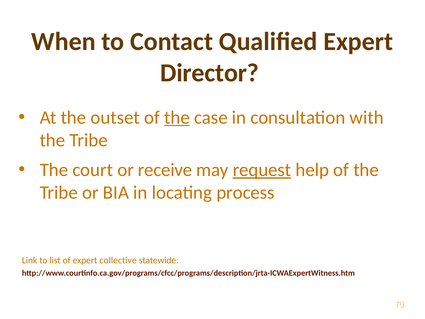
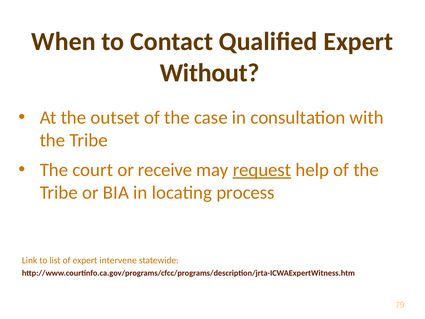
Director: Director -> Without (210, 73)
the underline: present -> none (177, 117)
collective: collective -> intervene (118, 260)
